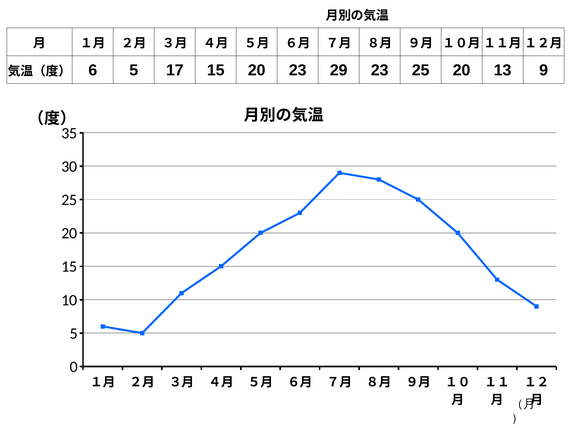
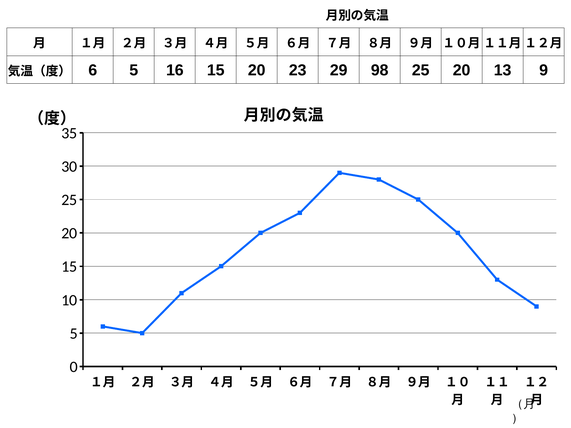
17: 17 -> 16 (175, 70)
29 23: 23 -> 98 (380, 70)
